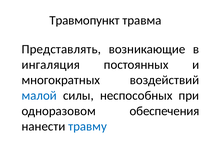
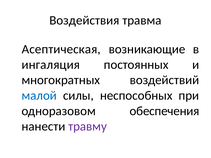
Травмопункт: Травмопункт -> Воздействия (84, 20)
Представлять: Представлять -> Асептическая (61, 49)
травму colour: blue -> purple (88, 127)
